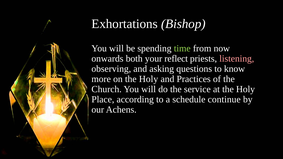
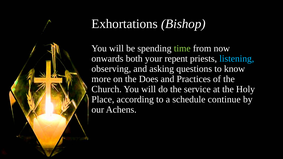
reflect: reflect -> repent (176, 59)
listening colour: pink -> light blue (237, 59)
on the Holy: Holy -> Does (149, 79)
